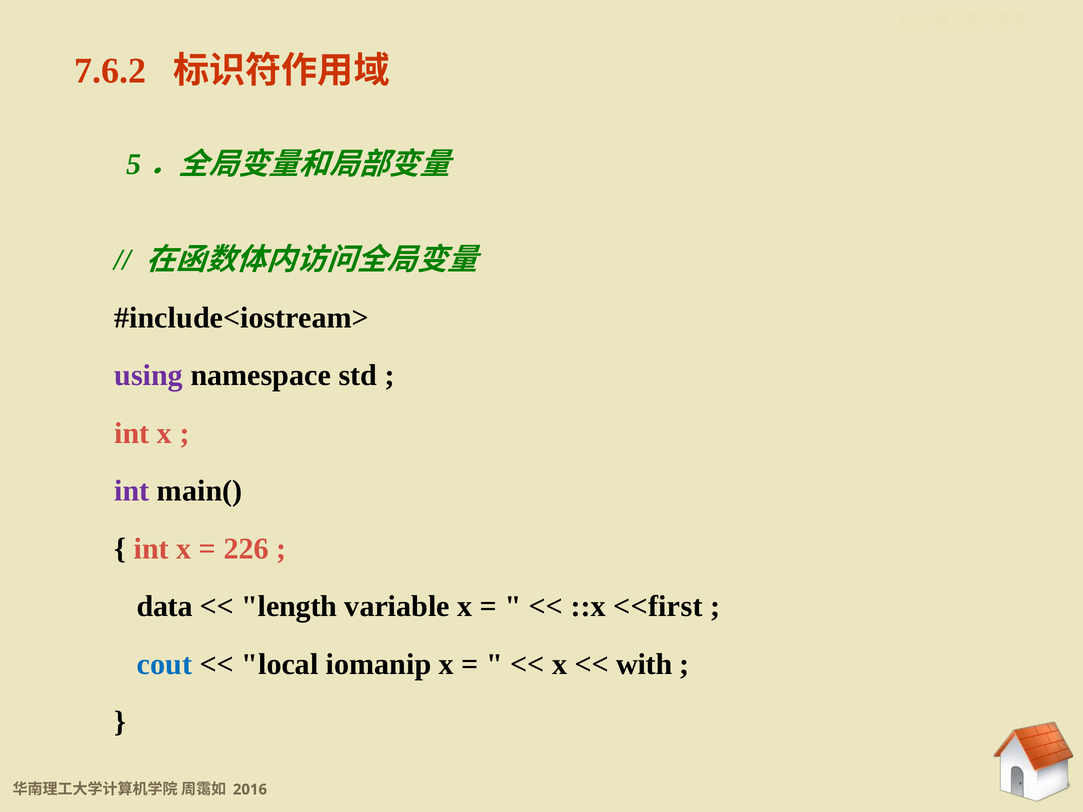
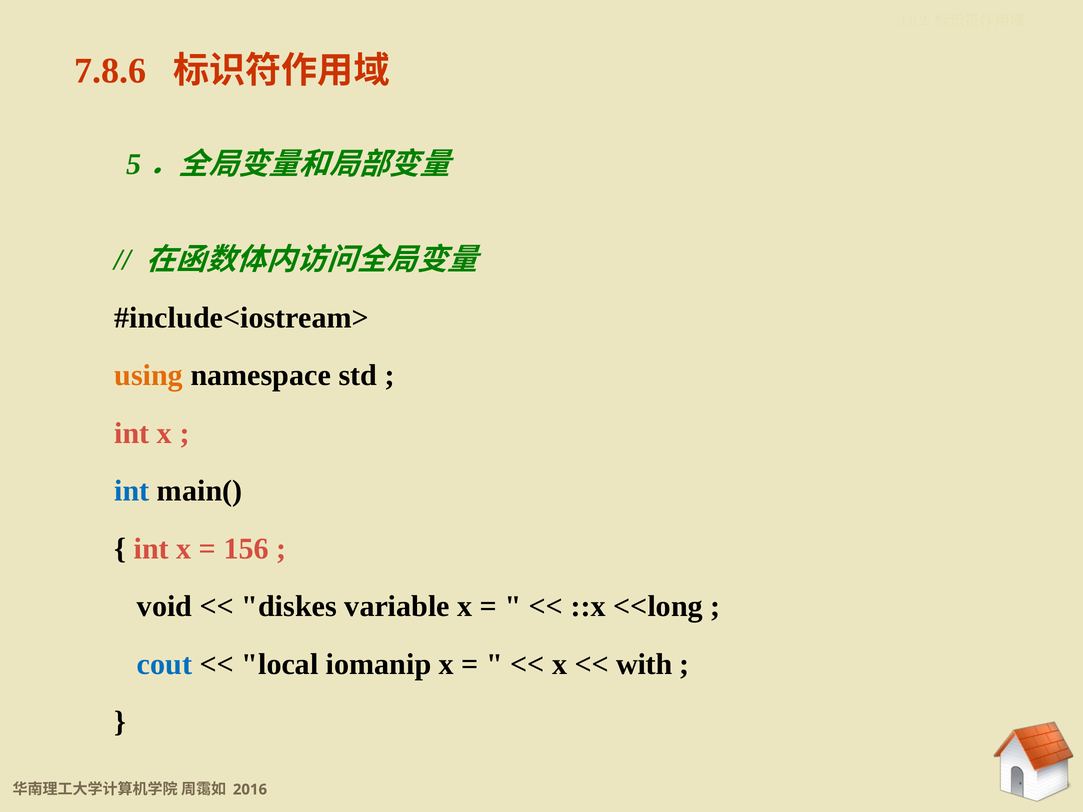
7.6.2: 7.6.2 -> 7.8.6 (110, 71)
using colour: purple -> orange (149, 376)
int colour: purple -> blue (132, 491)
226: 226 -> 156 (246, 549)
data: data -> void (165, 607)
length: length -> diskes (289, 607)
<<first: <<first -> <<long (658, 607)
